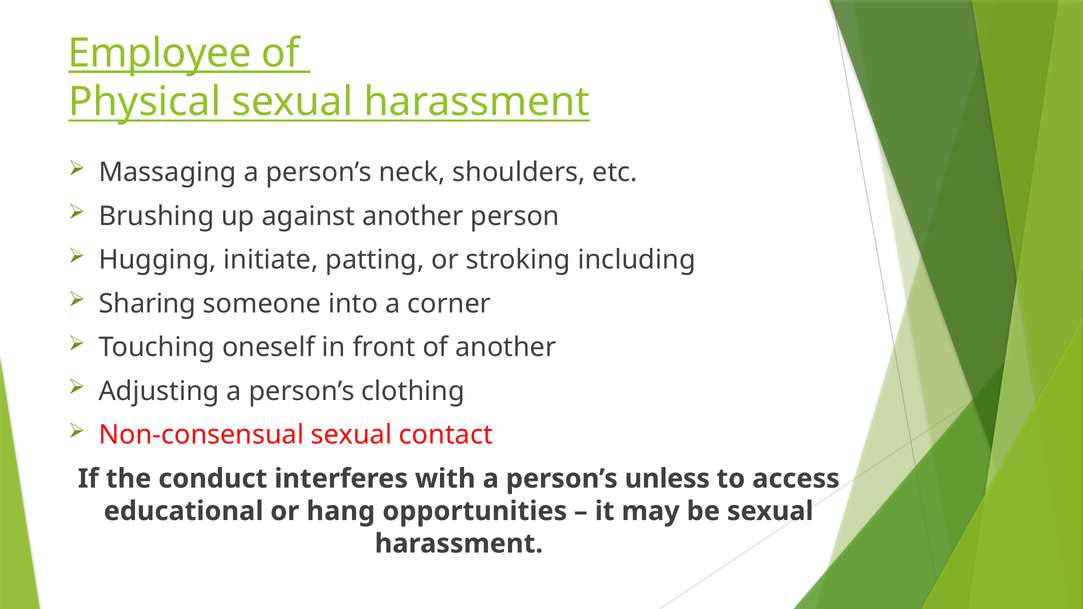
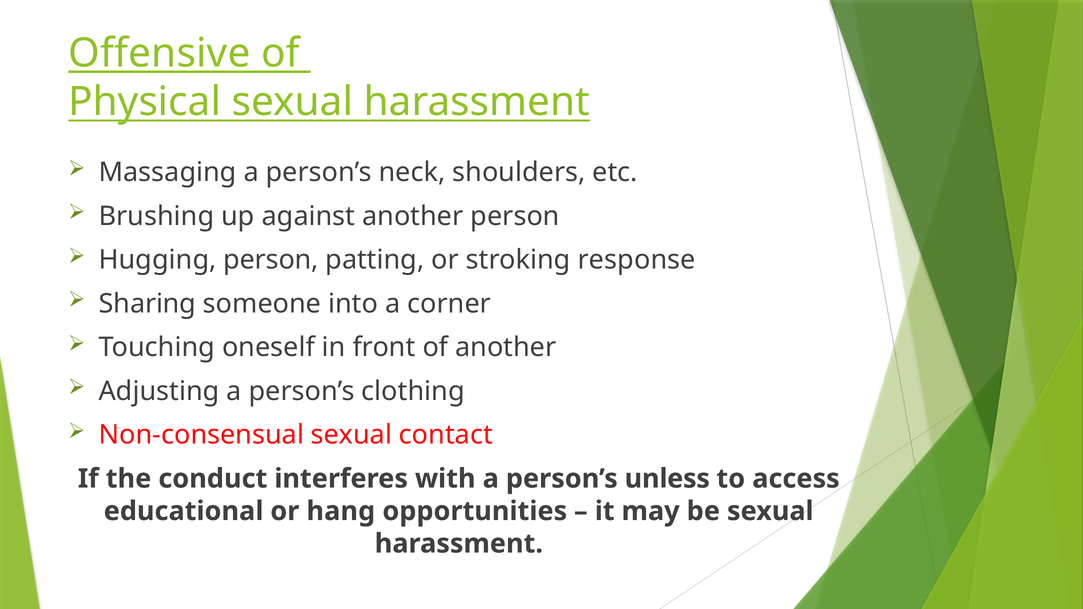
Employee: Employee -> Offensive (159, 53)
Hugging initiate: initiate -> person (271, 260)
including: including -> response (637, 260)
